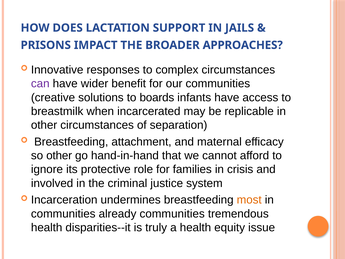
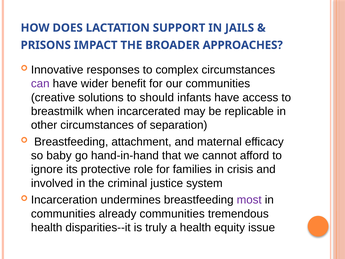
boards: boards -> should (157, 97)
so other: other -> baby (59, 155)
most colour: orange -> purple (249, 200)
